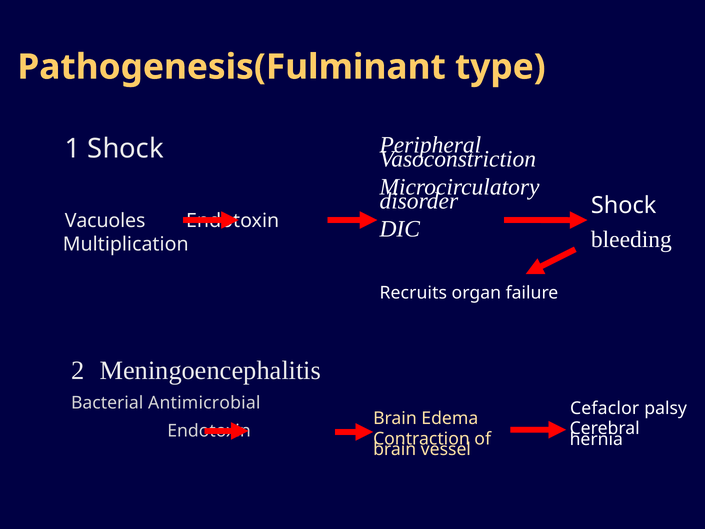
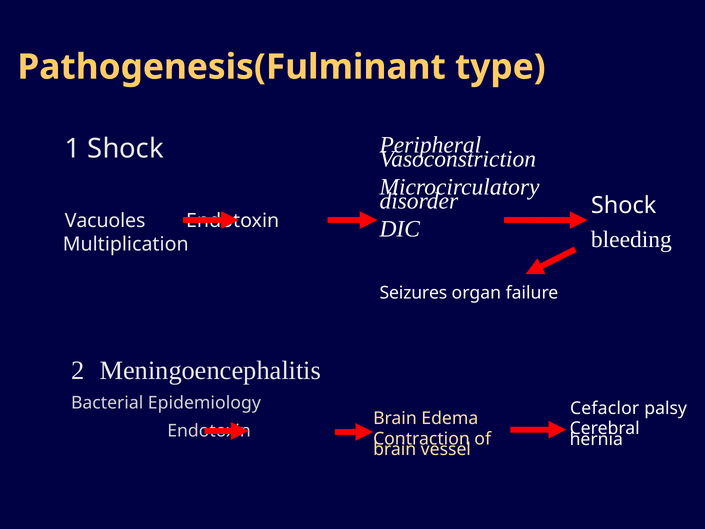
Recruits: Recruits -> Seizures (413, 293)
Antimicrobial: Antimicrobial -> Epidemiology (204, 403)
